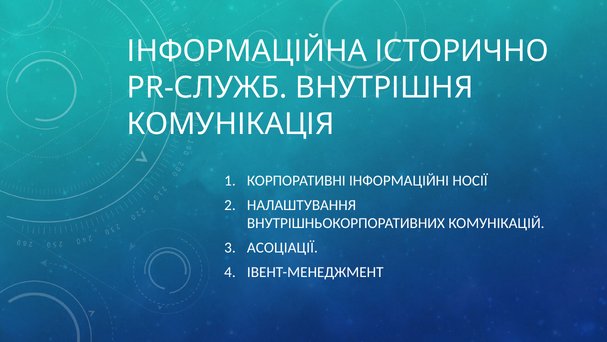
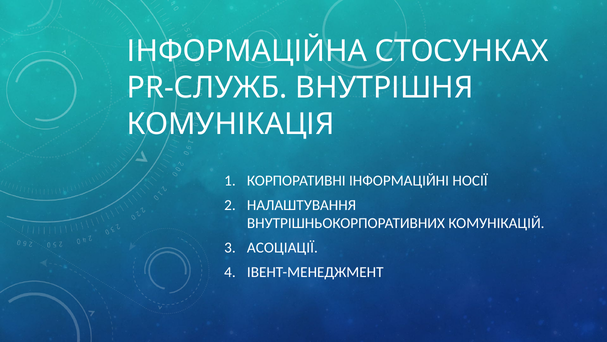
ІСТОРИЧНО: ІСТОРИЧНО -> СТОСУНКАХ (462, 51)
